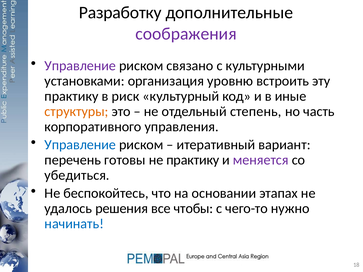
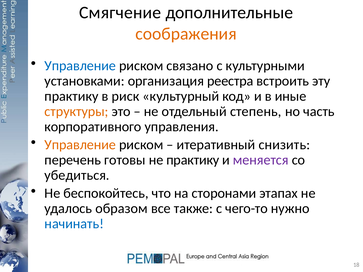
Разработку: Разработку -> Смягчение (120, 13)
соображения colour: purple -> orange (186, 34)
Управление colour: purple -> blue (80, 66)
уровню: уровню -> реестра (230, 81)
Управление colour: blue -> orange (80, 145)
вариант: вариант -> снизить (284, 145)
основании: основании -> сторонами (224, 194)
решения: решения -> образом (122, 209)
чтобы: чтобы -> также (193, 209)
